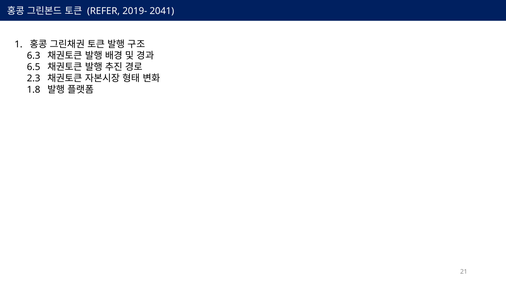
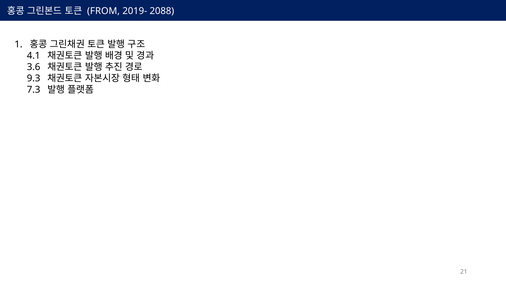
REFER: REFER -> FROM (103, 11)
2041: 2041 -> 2088 (162, 11)
6.3: 6.3 -> 4.1 (34, 56)
6.5: 6.5 -> 3.6 (34, 67)
2.3: 2.3 -> 9.3 (34, 78)
1.8: 1.8 -> 7.3 (34, 90)
